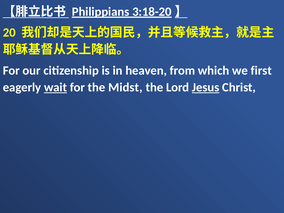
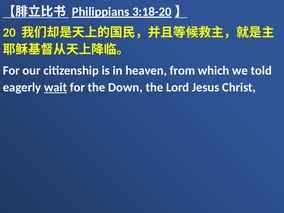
first: first -> told (261, 70)
Midst: Midst -> Down (125, 87)
Jesus underline: present -> none (206, 87)
